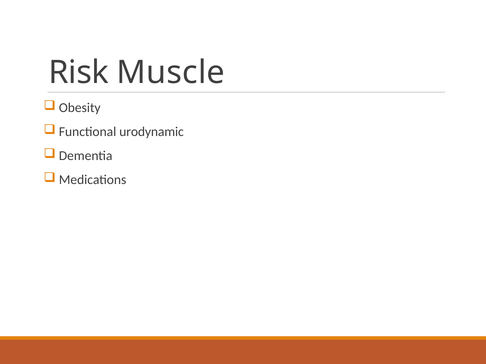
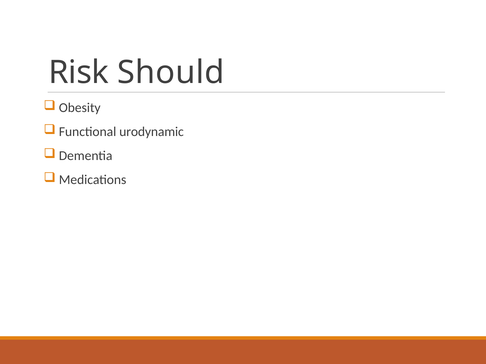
Muscle: Muscle -> Should (171, 73)
